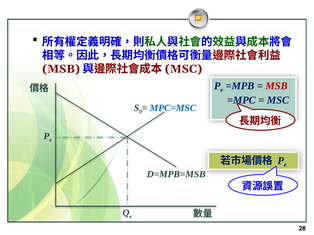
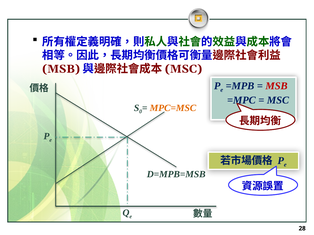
MPC=MSC colour: blue -> orange (173, 108)
